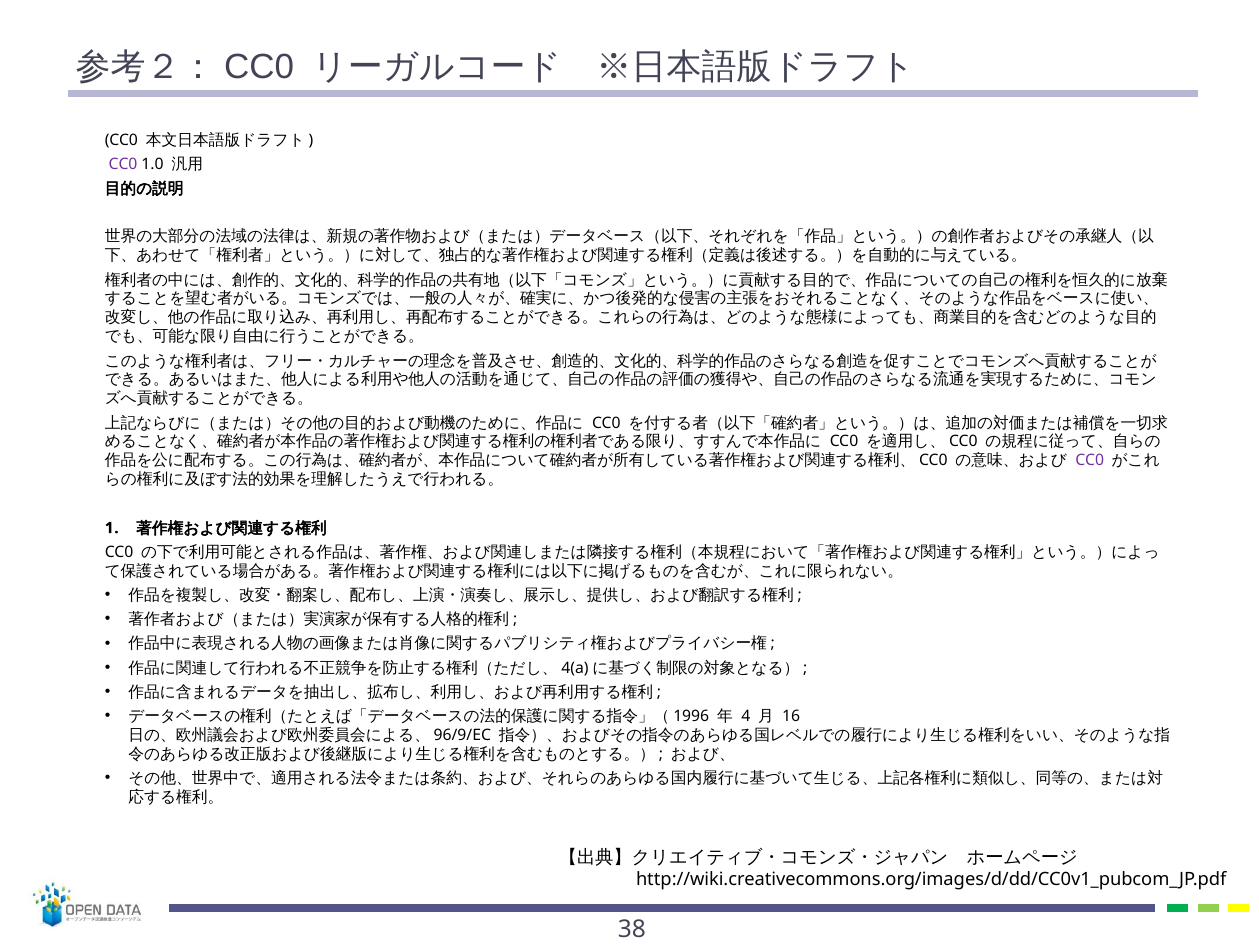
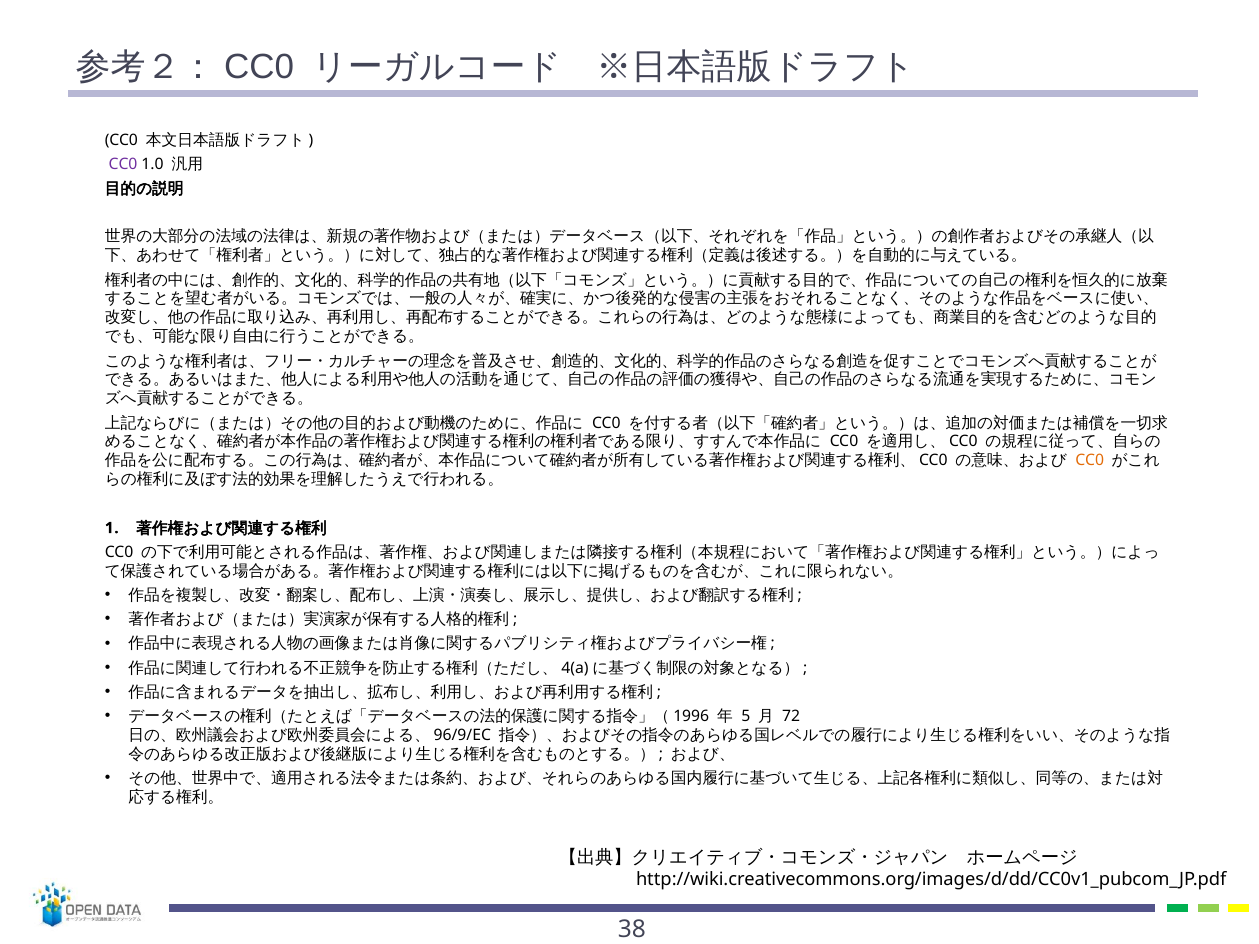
CC0 colour: purple -> orange (1090, 461)
4: 4 -> 5 (746, 716)
16: 16 -> 72 (791, 716)
